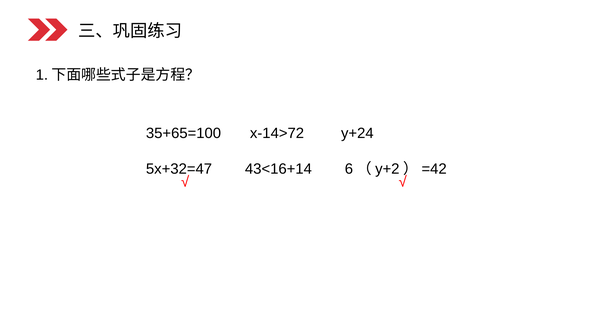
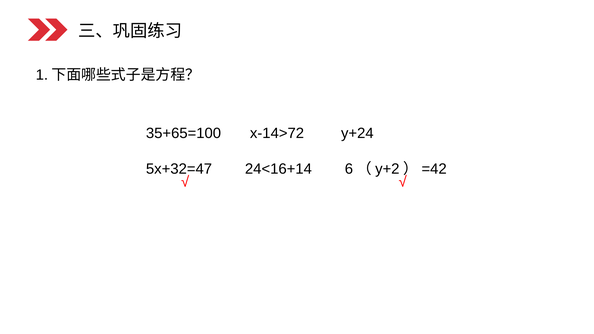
43<16+14: 43<16+14 -> 24<16+14 (278, 169)
